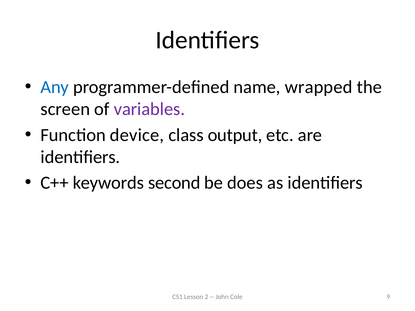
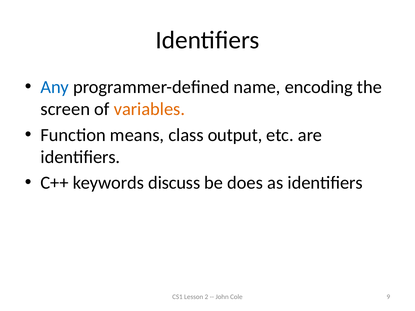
wrapped: wrapped -> encoding (319, 87)
variables colour: purple -> orange (149, 109)
device: device -> means (137, 135)
second: second -> discuss (174, 183)
